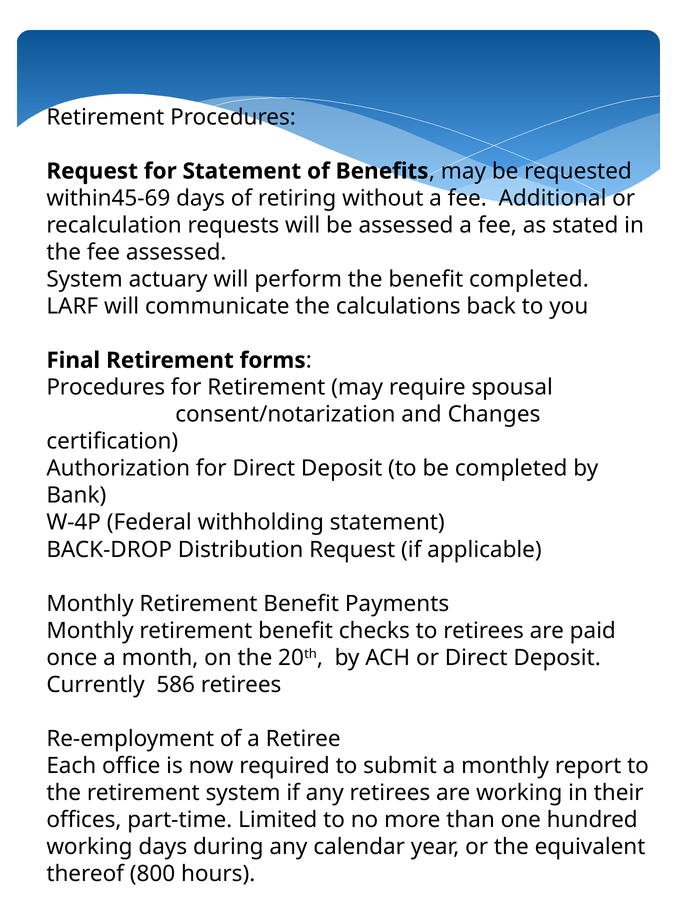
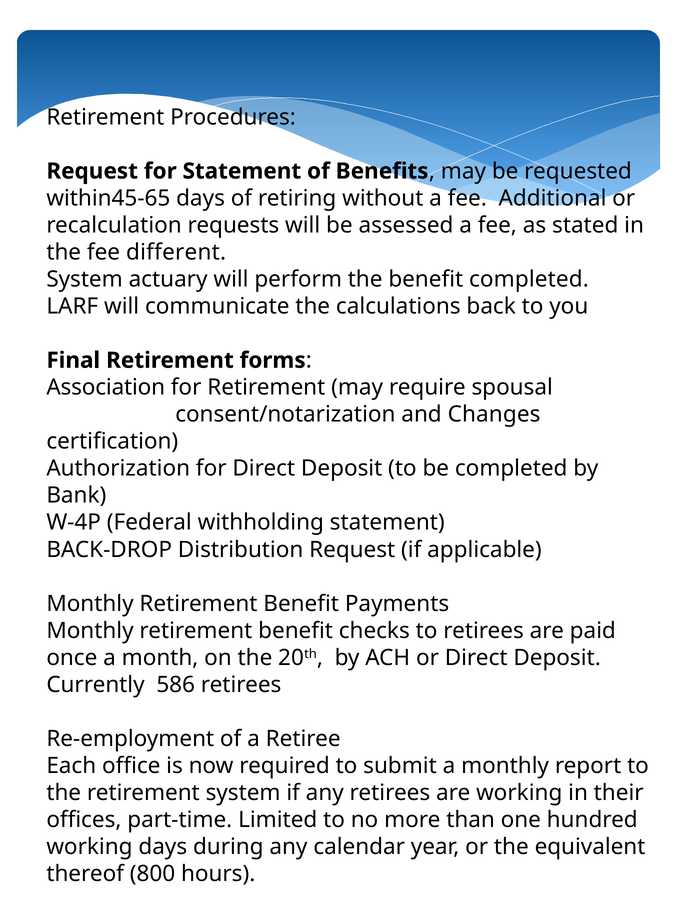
within45-69: within45-69 -> within45-65 (108, 198)
fee assessed: assessed -> different (176, 252)
Procedures: Procedures -> Association (106, 388)
